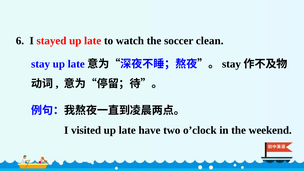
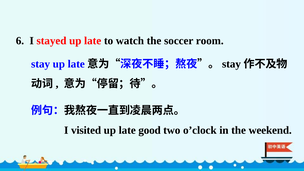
clean: clean -> room (210, 41)
have: have -> good (150, 130)
